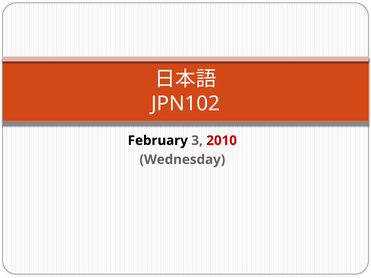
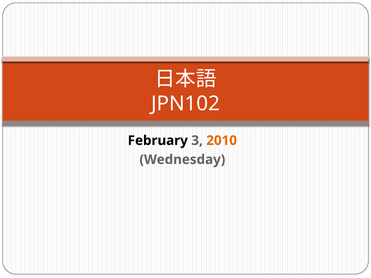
2010 colour: red -> orange (222, 141)
